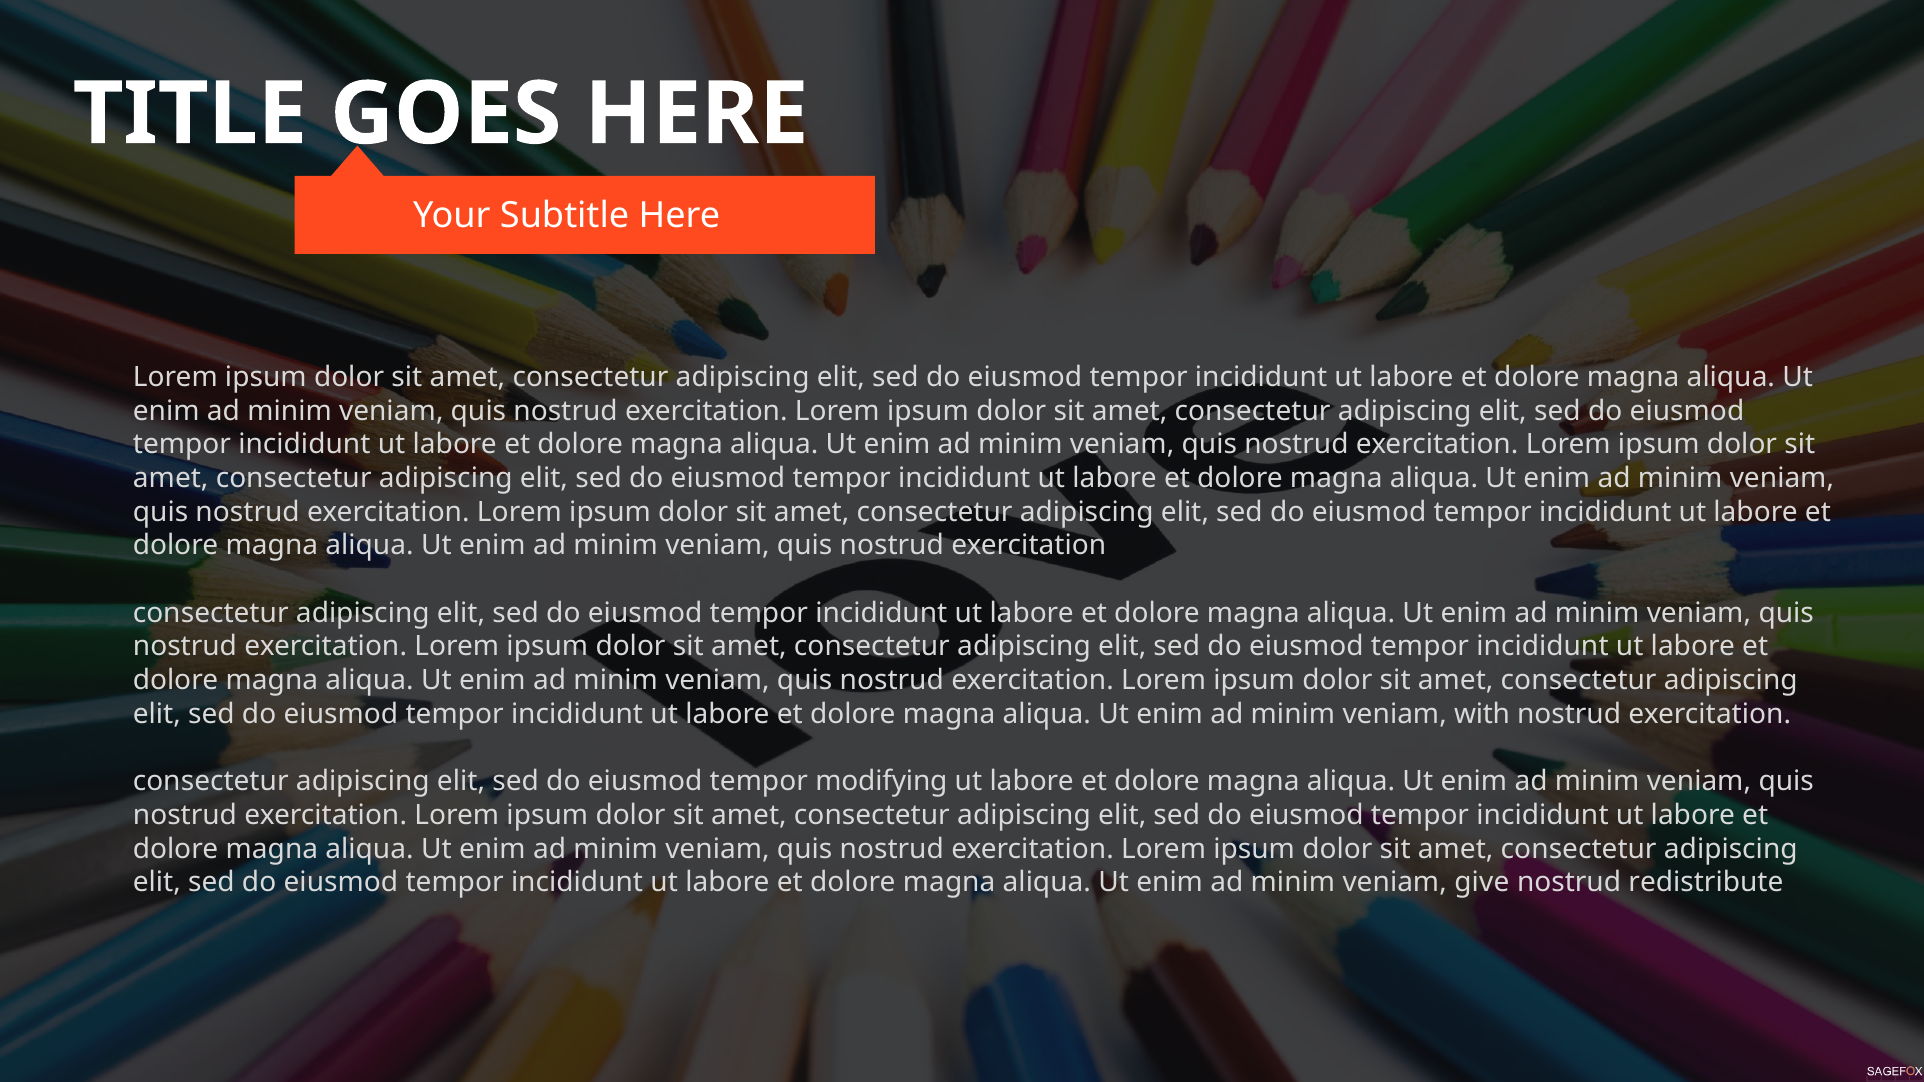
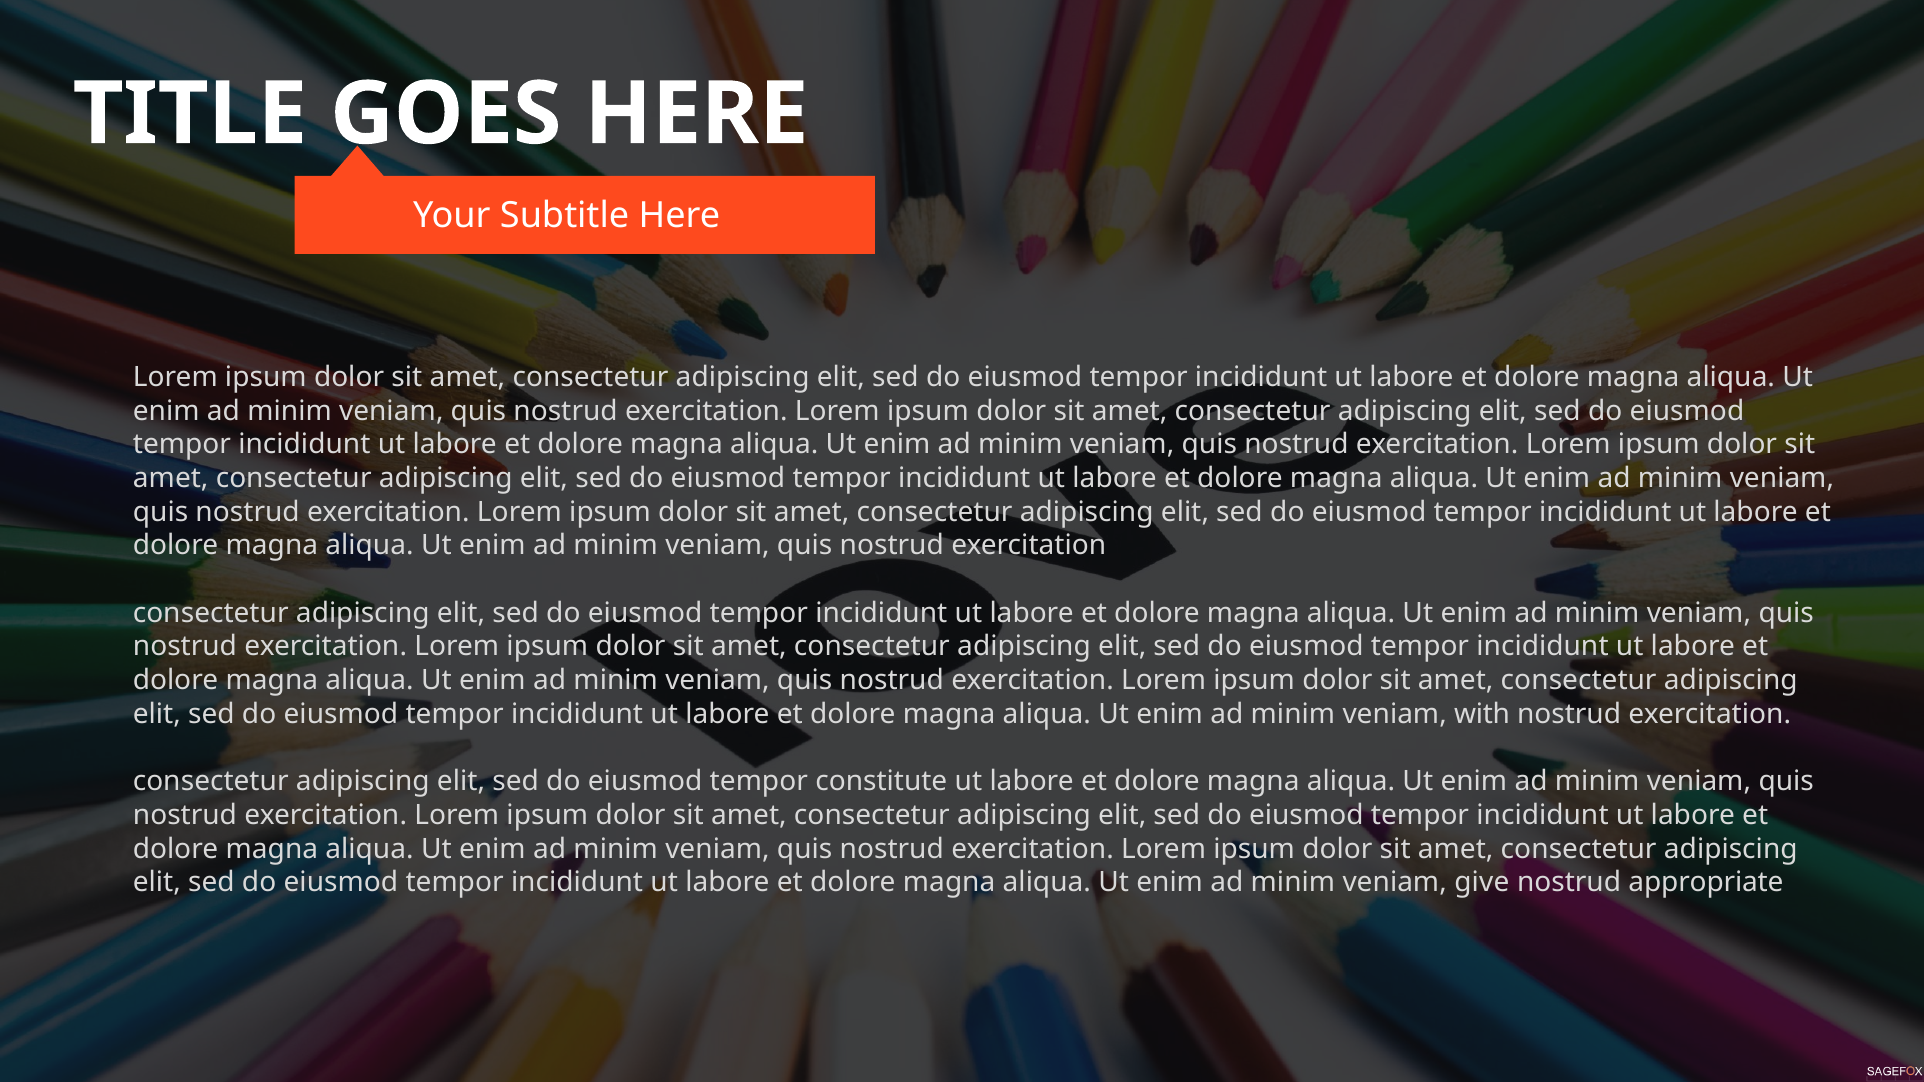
modifying: modifying -> constitute (881, 782)
redistribute: redistribute -> appropriate (1706, 883)
